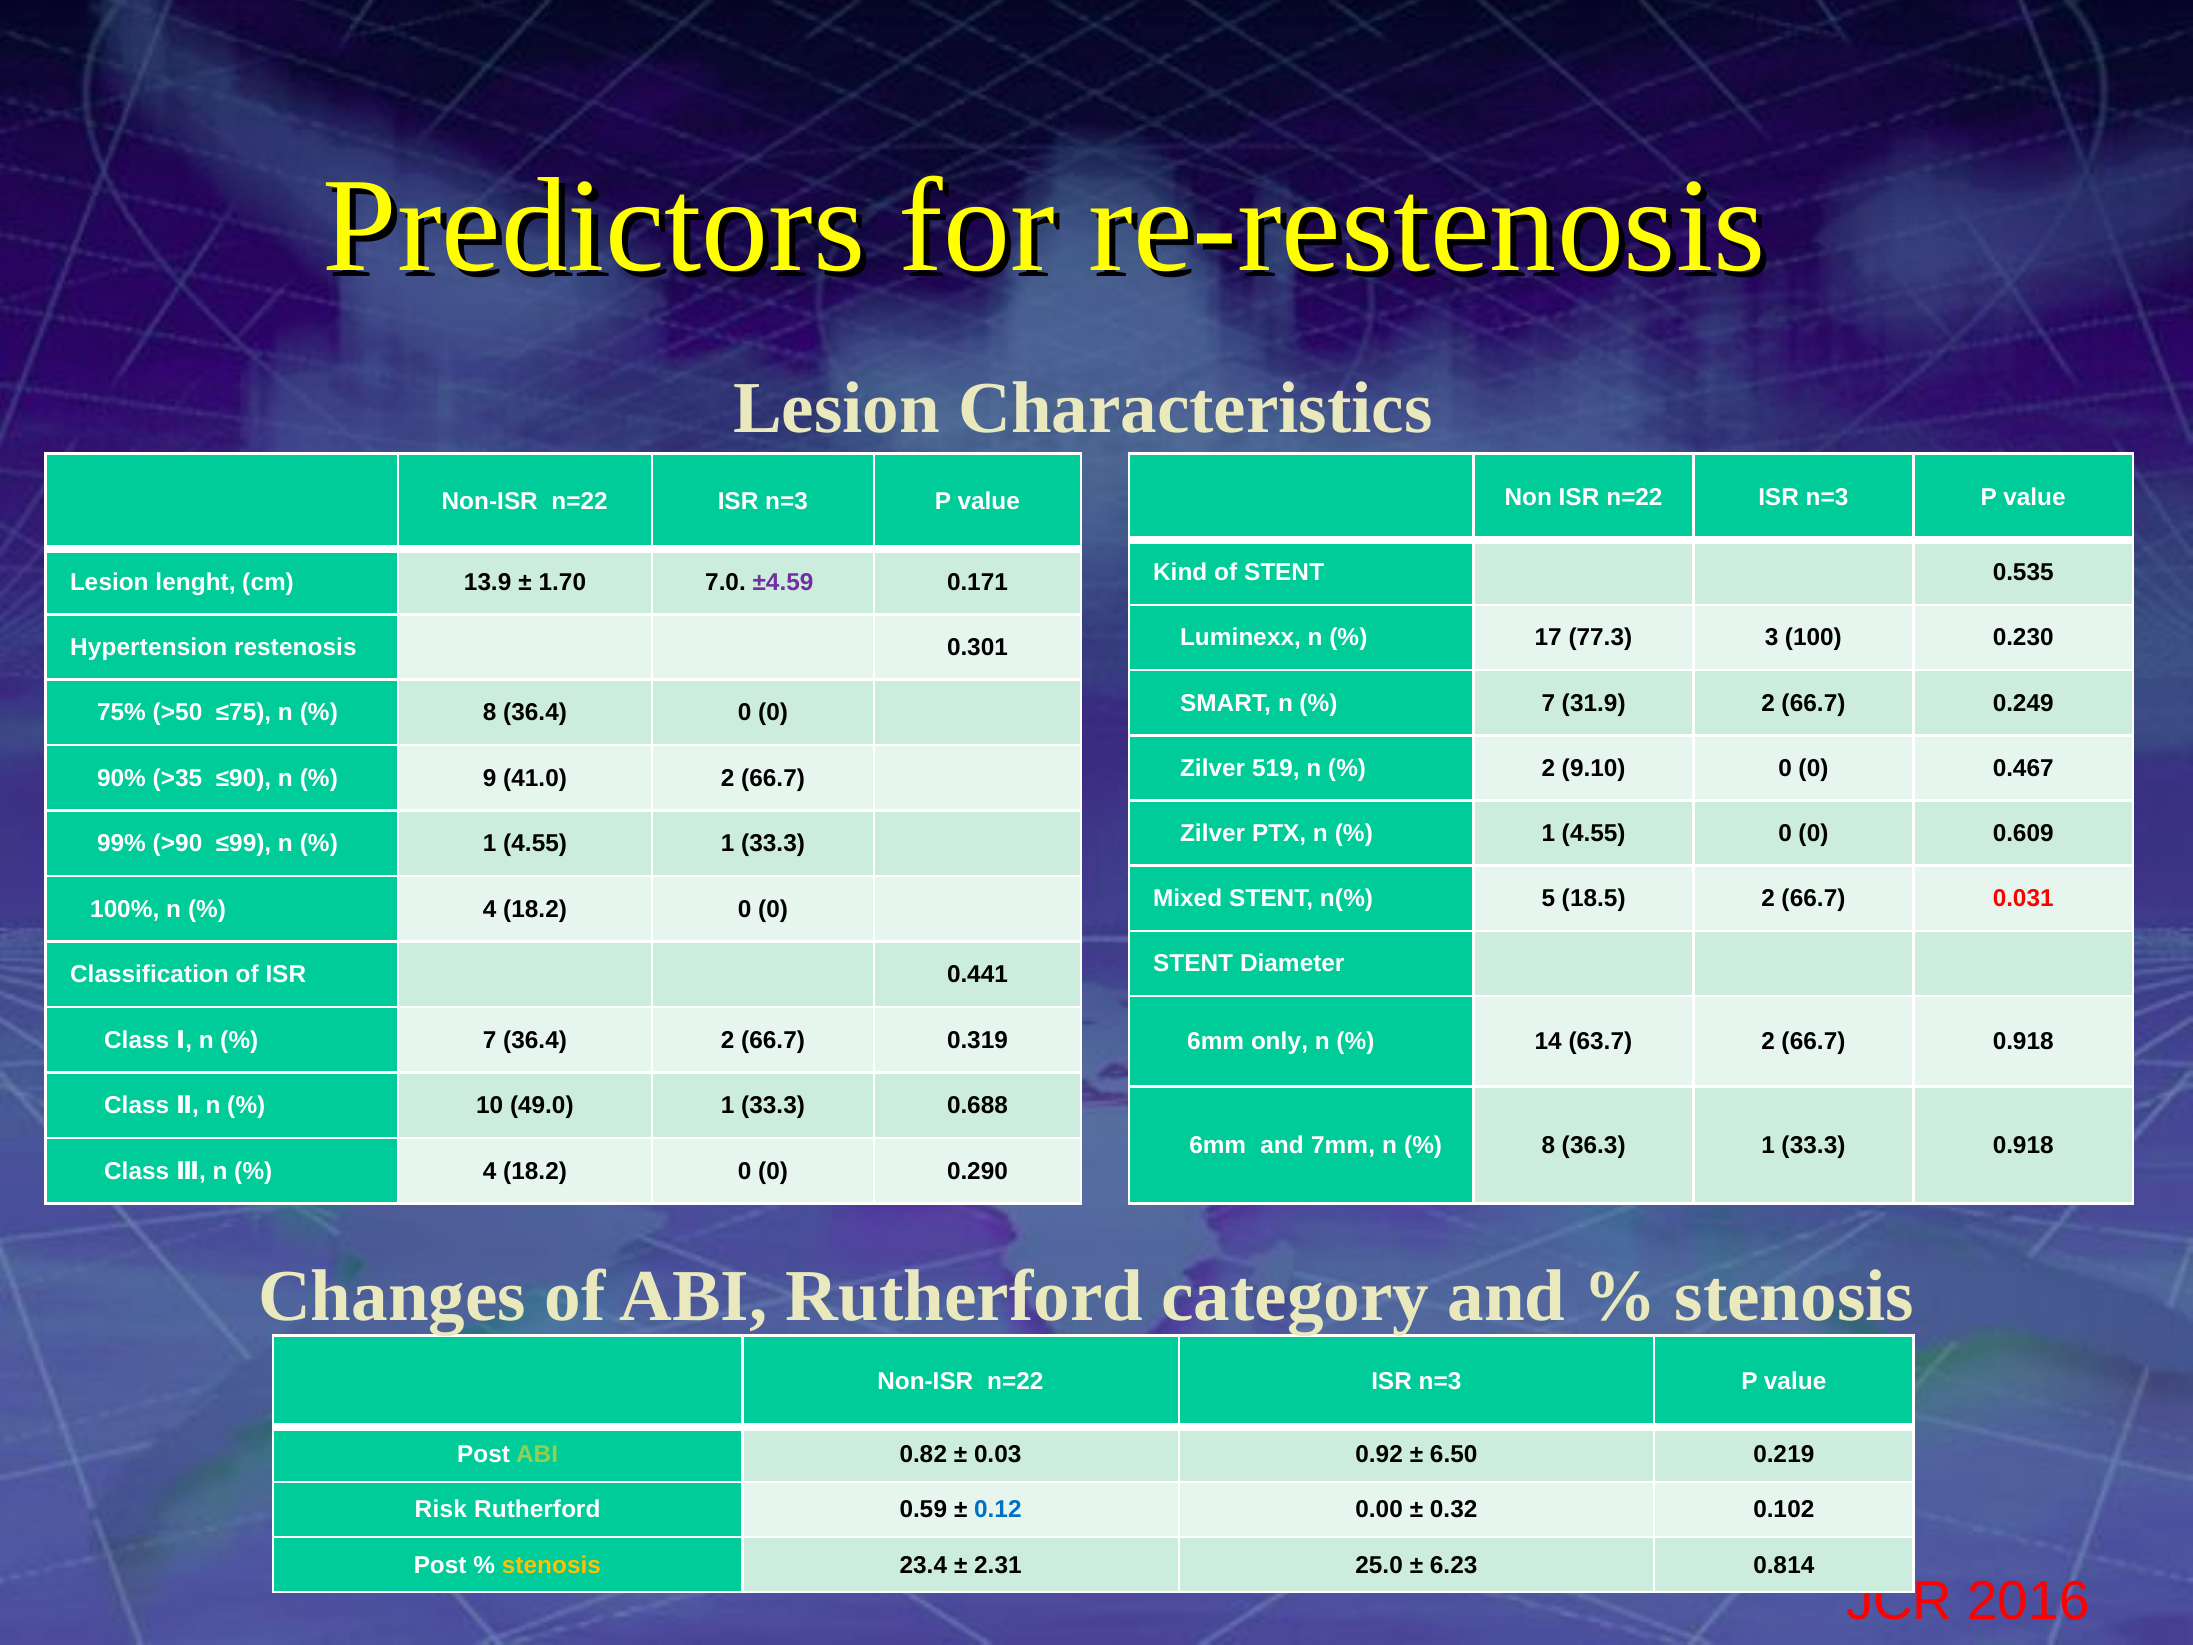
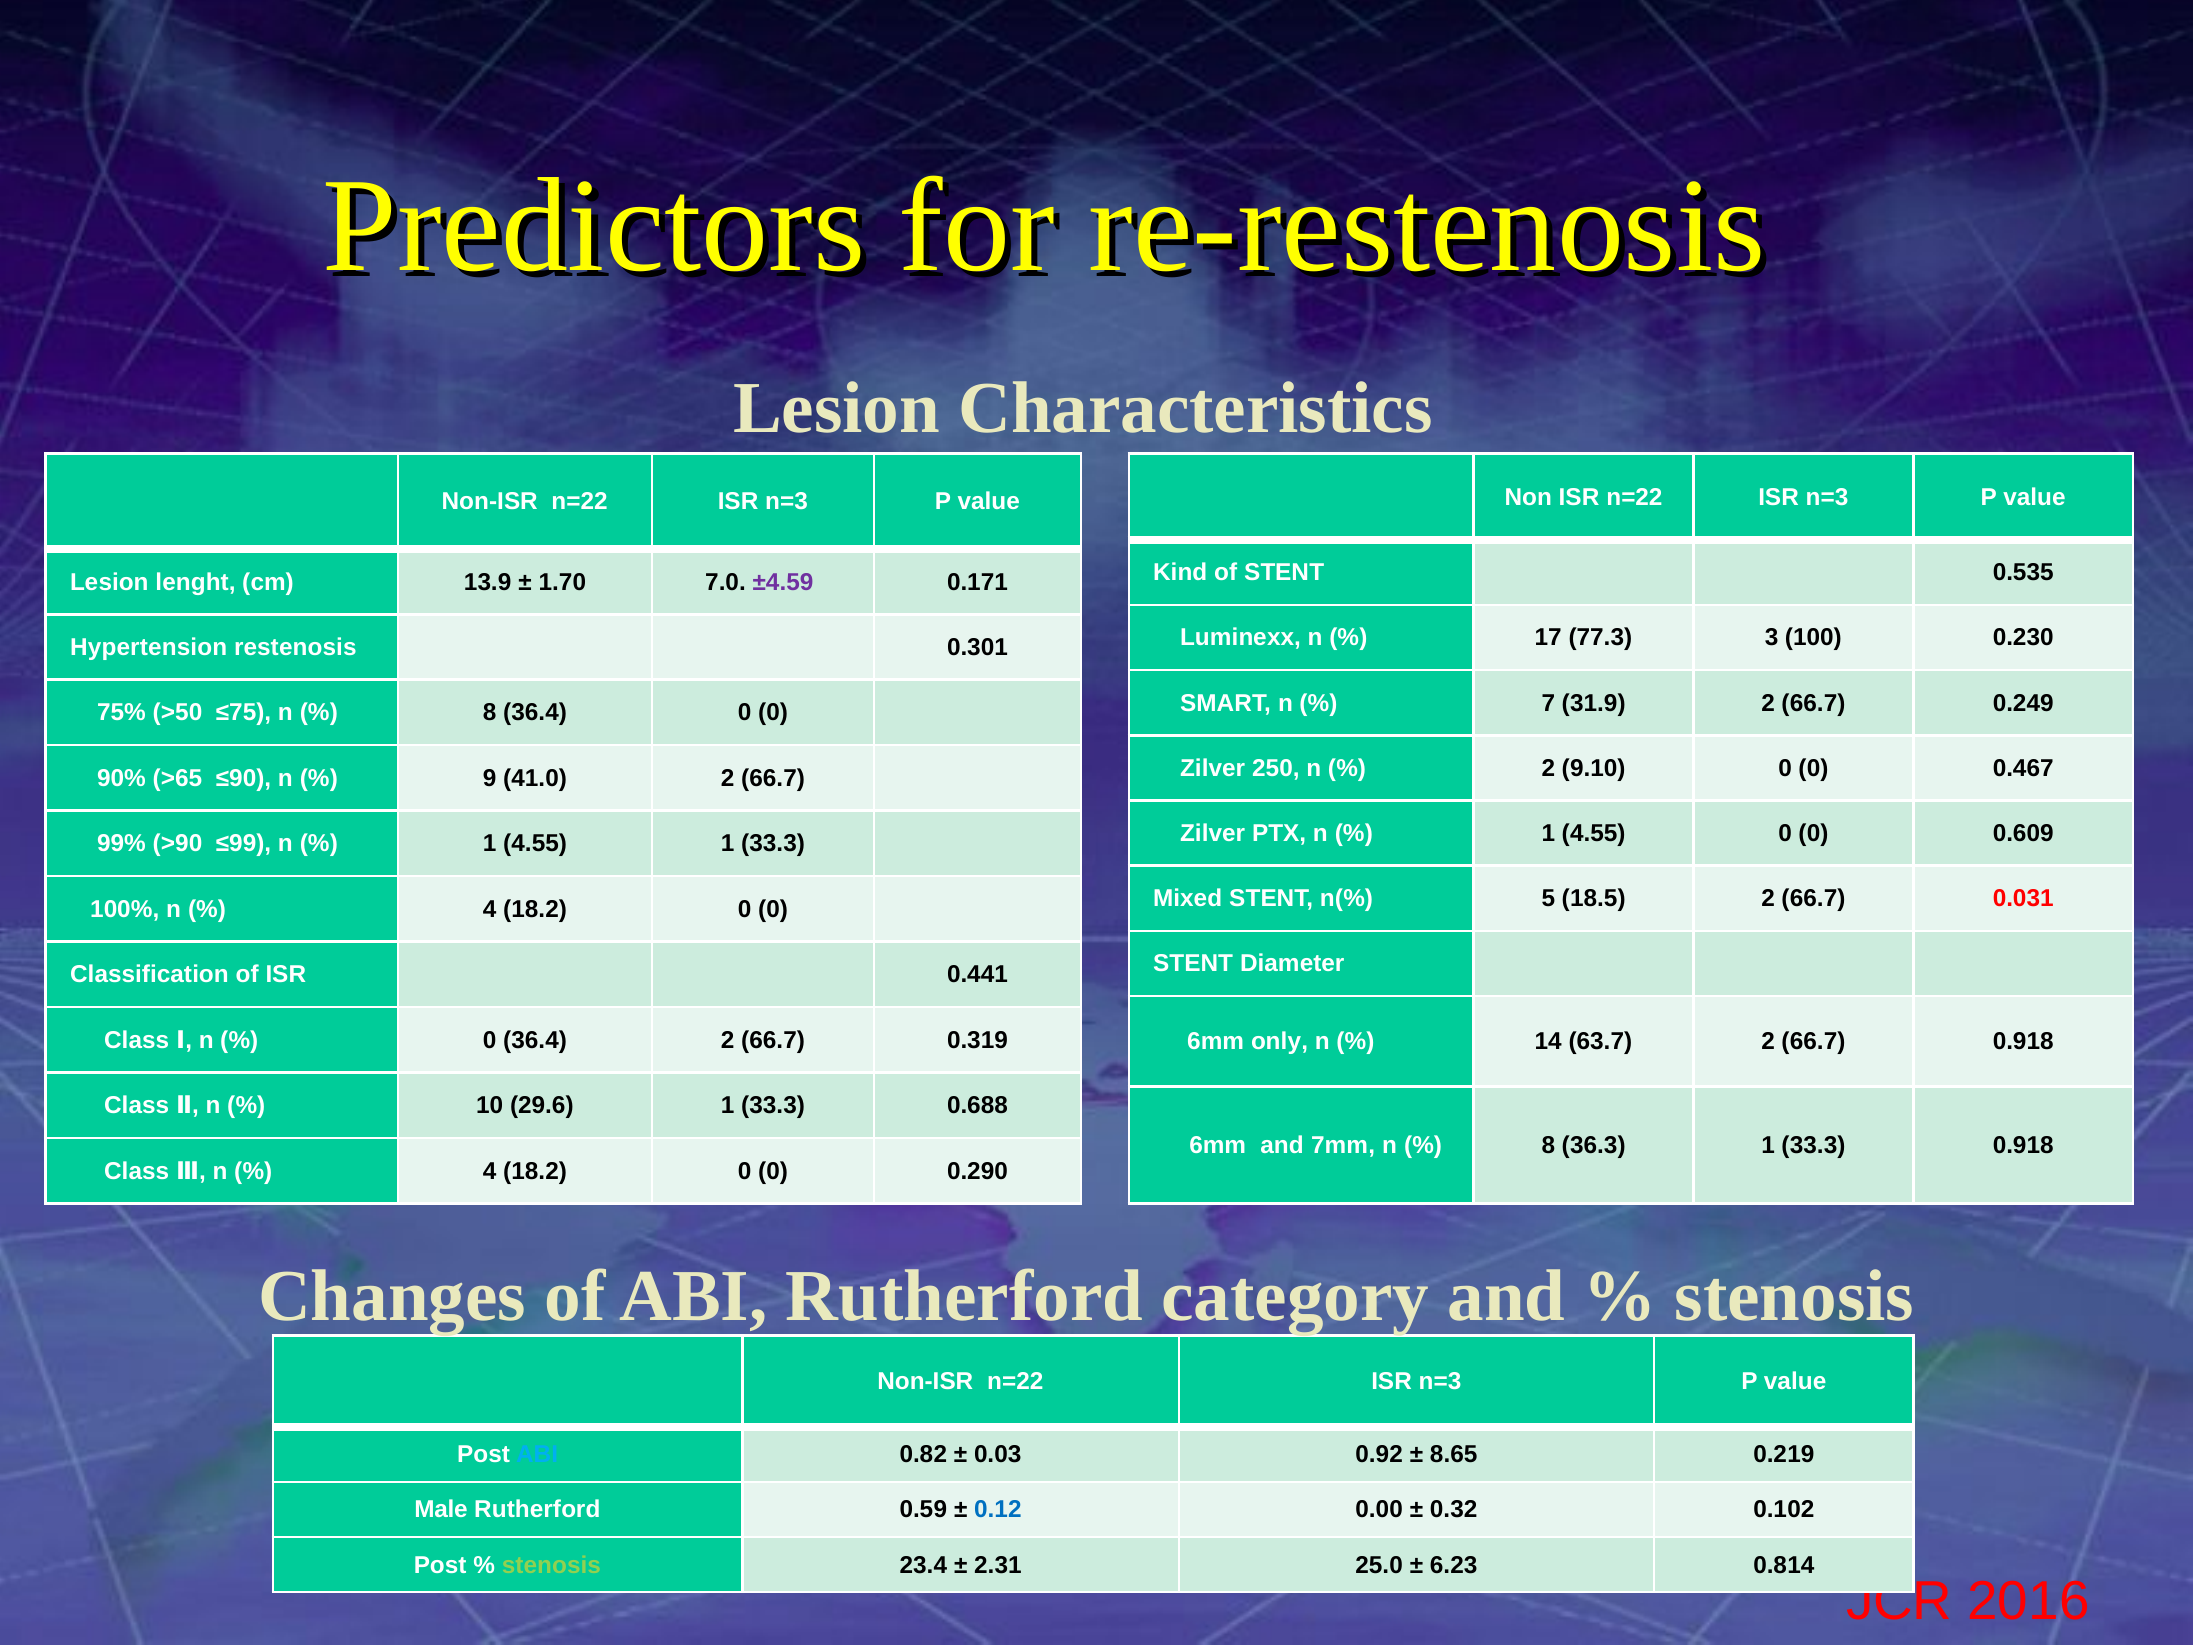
519: 519 -> 250 (1276, 768)
>35: >35 -> >65 (177, 778)
7: 7 -> 0 (490, 1040)
49.0: 49.0 -> 29.6 (542, 1105)
ABI colour: light green -> light blue (537, 1455)
6.50: 6.50 -> 8.65 (1454, 1455)
Risk: Risk -> Male (441, 1510)
stenosis colour: yellow -> light green (551, 1565)
